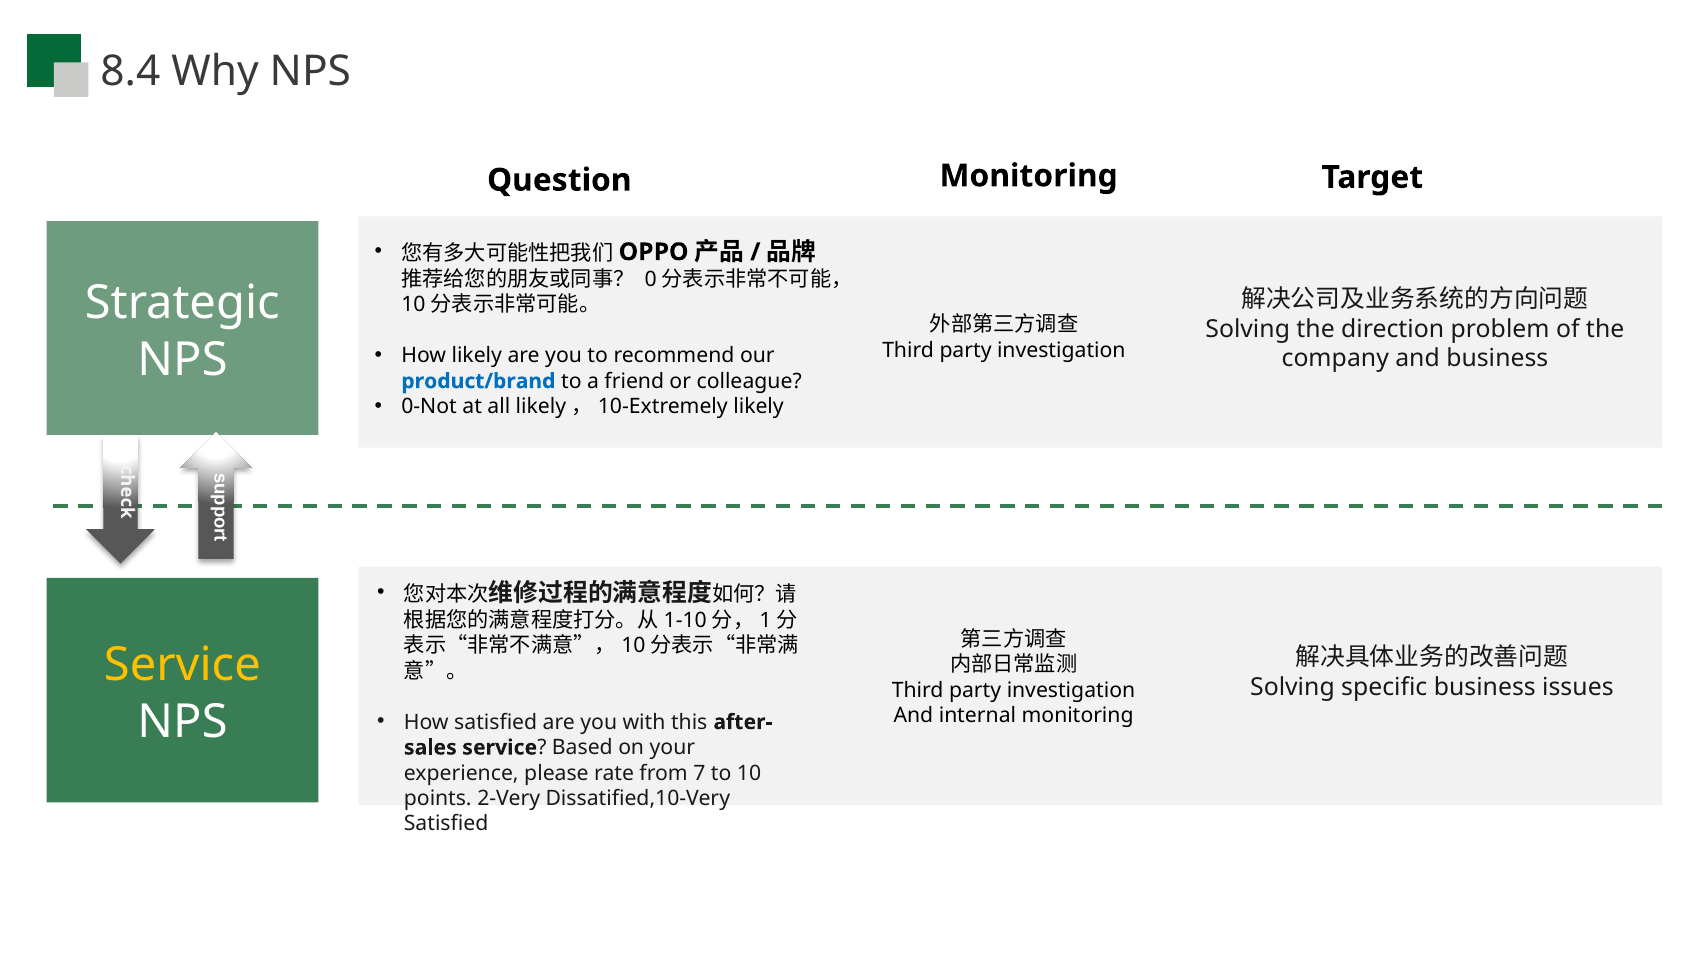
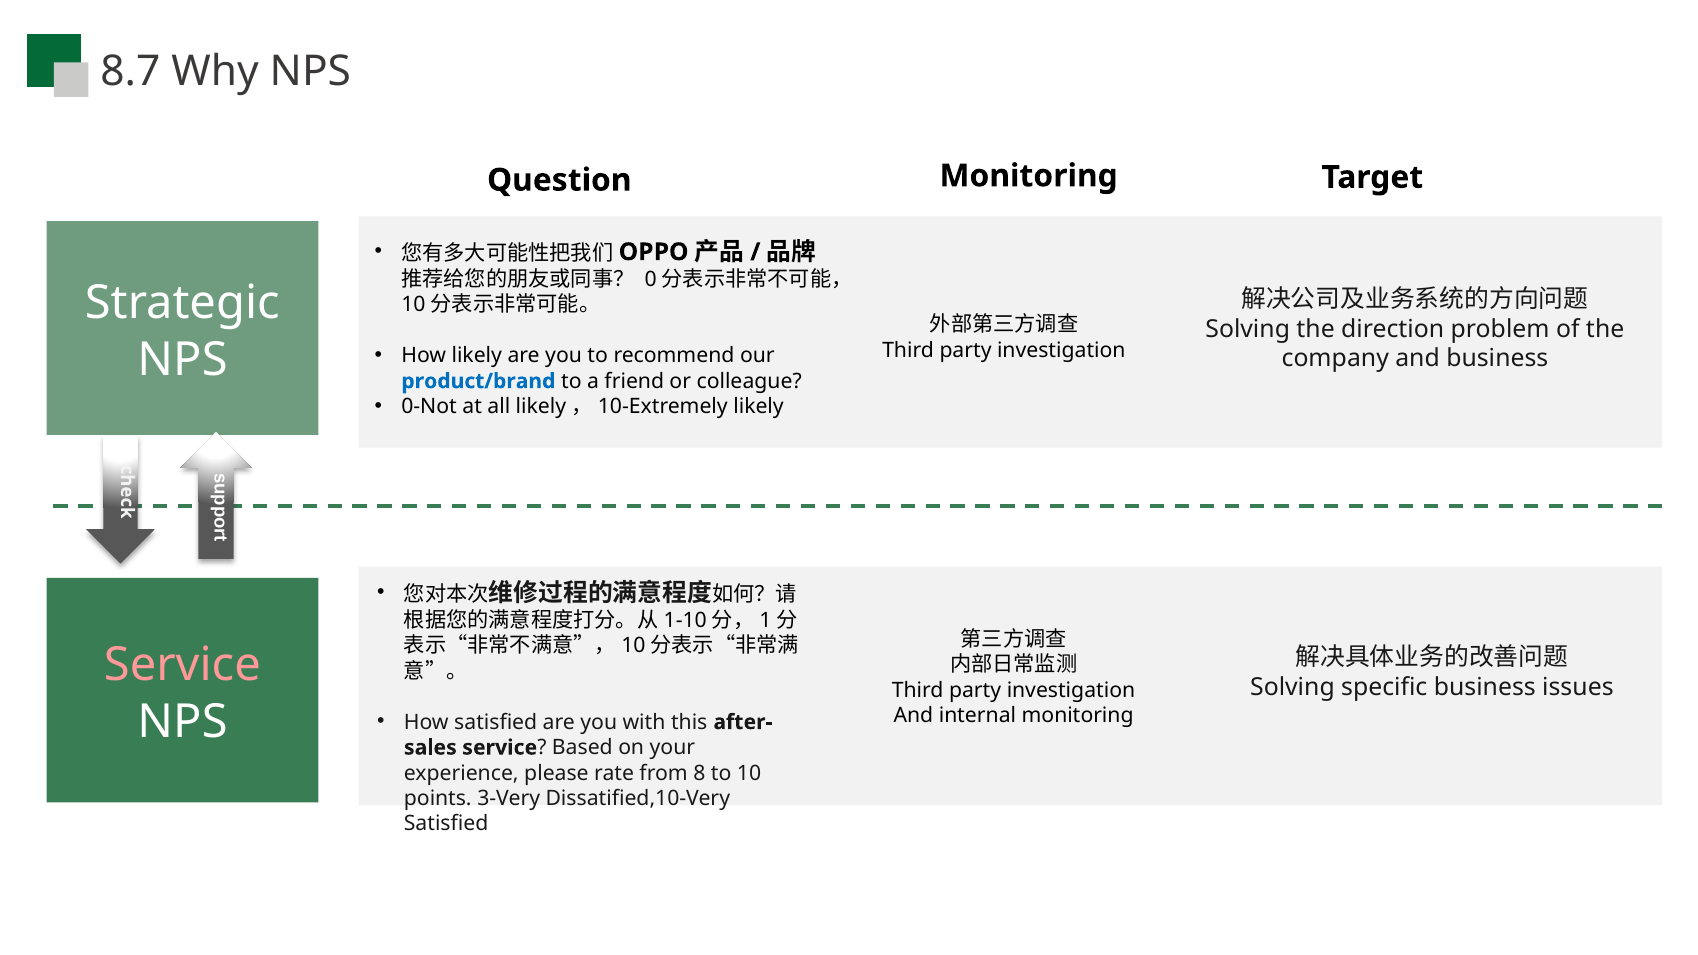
8.4: 8.4 -> 8.7 (130, 71)
Service colour: yellow -> pink (182, 665)
7: 7 -> 8 (699, 773)
2-Very: 2-Very -> 3-Very (509, 799)
